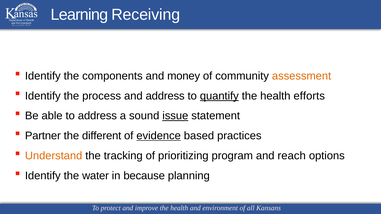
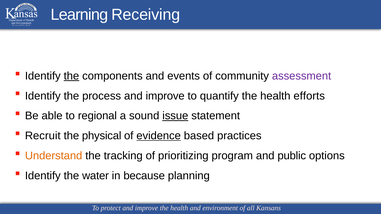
the underline: none -> present (71, 76)
money: money -> events (184, 76)
assessment colour: orange -> purple (302, 76)
process and address: address -> improve (165, 96)
quantify underline: present -> none (219, 96)
to address: address -> regional (97, 116)
Partner: Partner -> Recruit (43, 136)
different: different -> physical (102, 136)
reach: reach -> public (292, 156)
